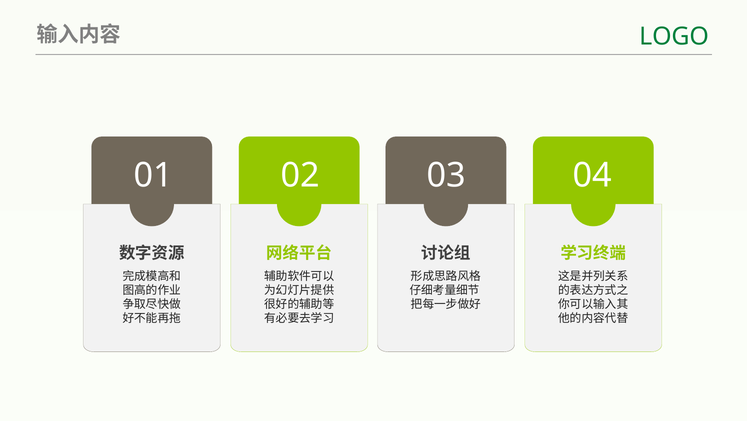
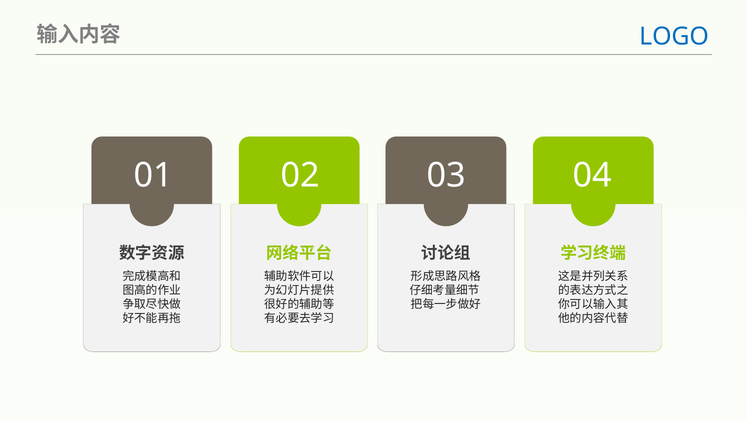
LOGO colour: green -> blue (674, 36)
